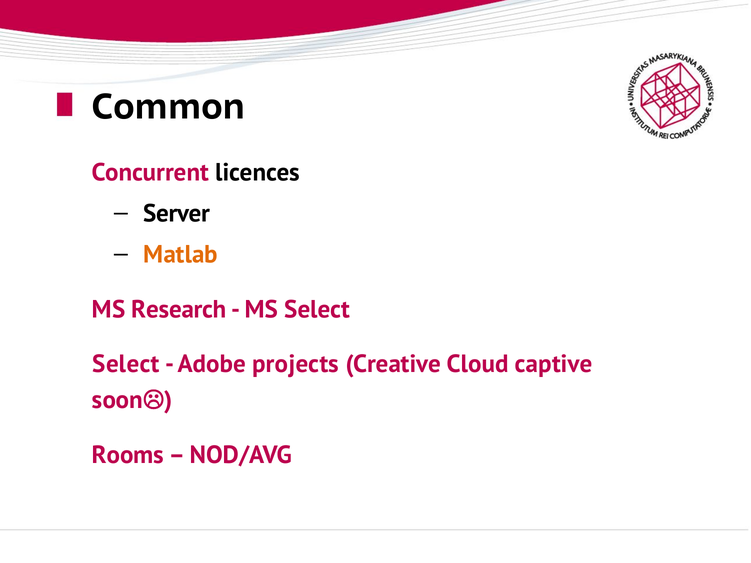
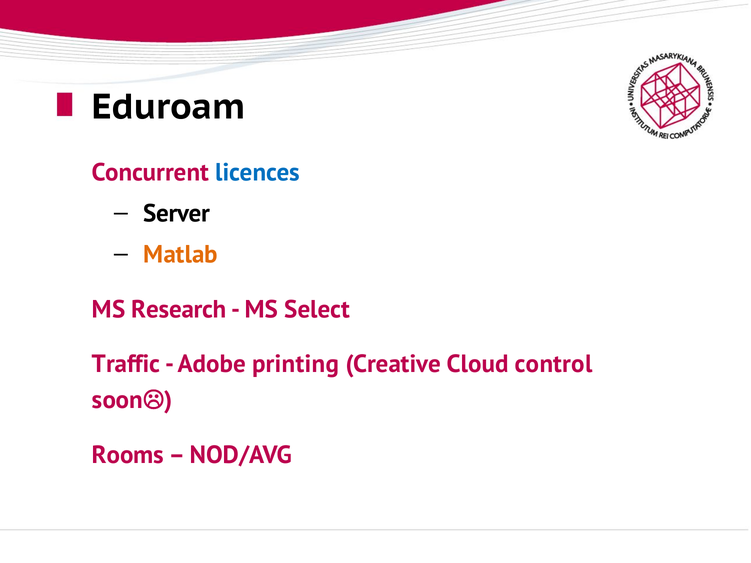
Common: Common -> Eduroam (169, 107)
licences colour: black -> blue (258, 173)
Select: Select -> Traffic (126, 364)
projects: projects -> printing (296, 364)
captive: captive -> control (554, 364)
